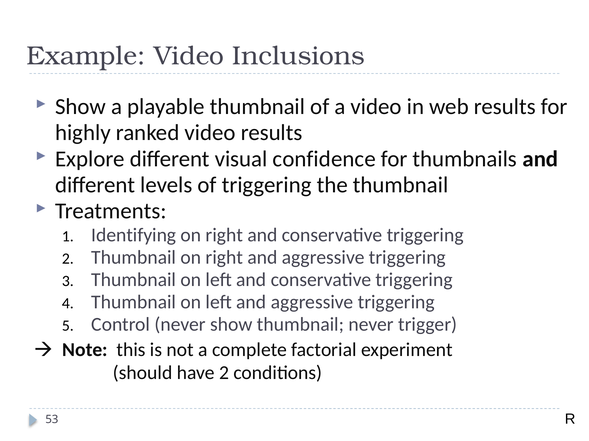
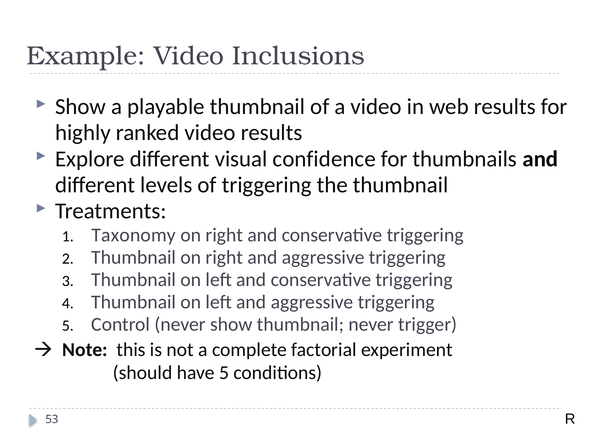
Identifying: Identifying -> Taxonomy (134, 235)
have 2: 2 -> 5 (224, 373)
